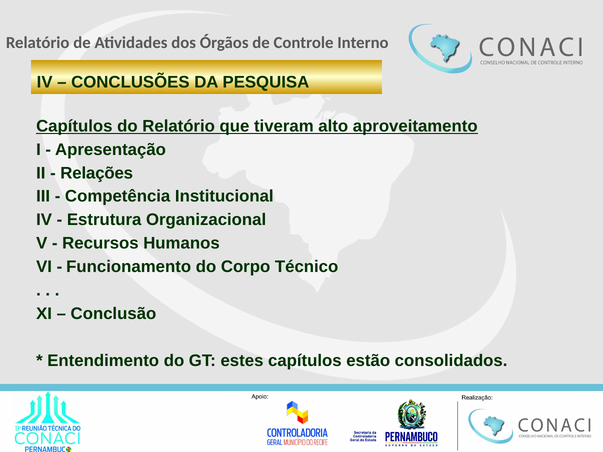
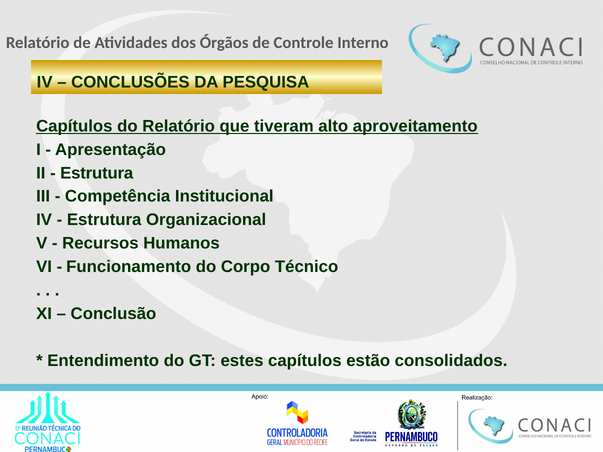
Relações: Relações -> Estrutura (97, 173)
